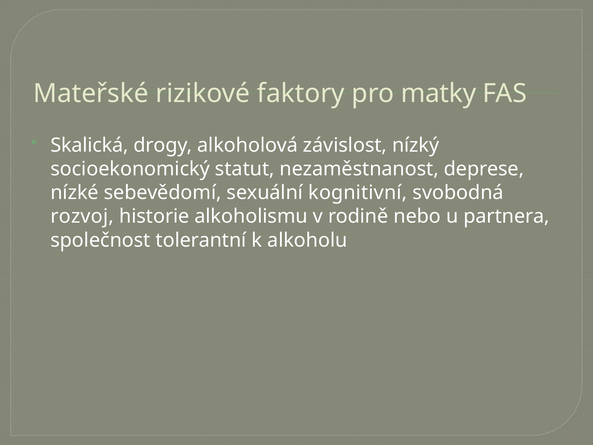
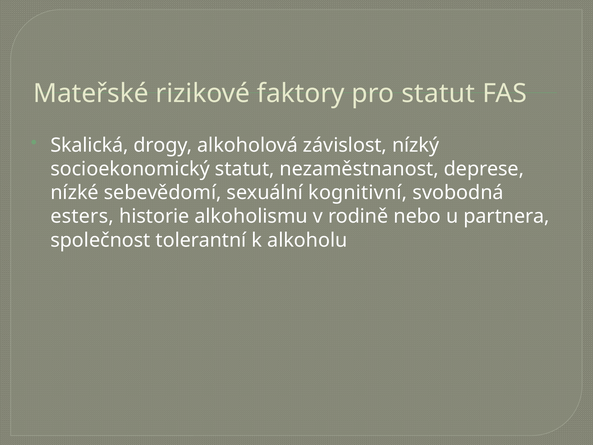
pro matky: matky -> statut (438, 93)
rozvoj: rozvoj -> esters (82, 216)
